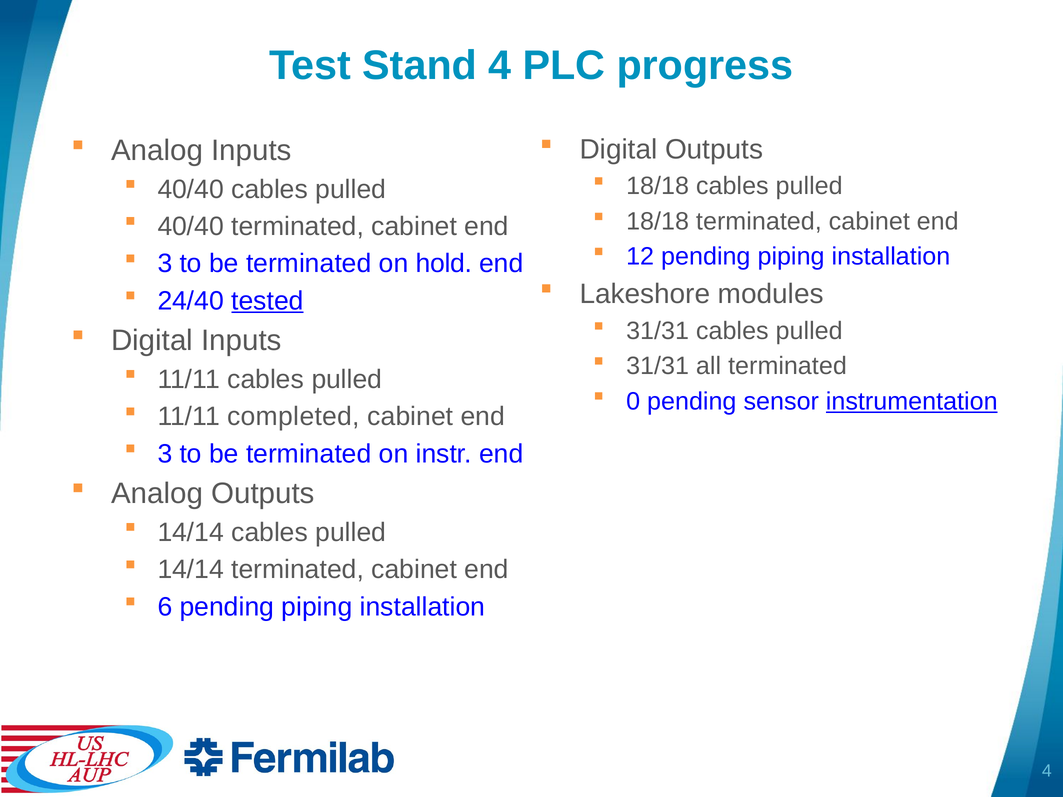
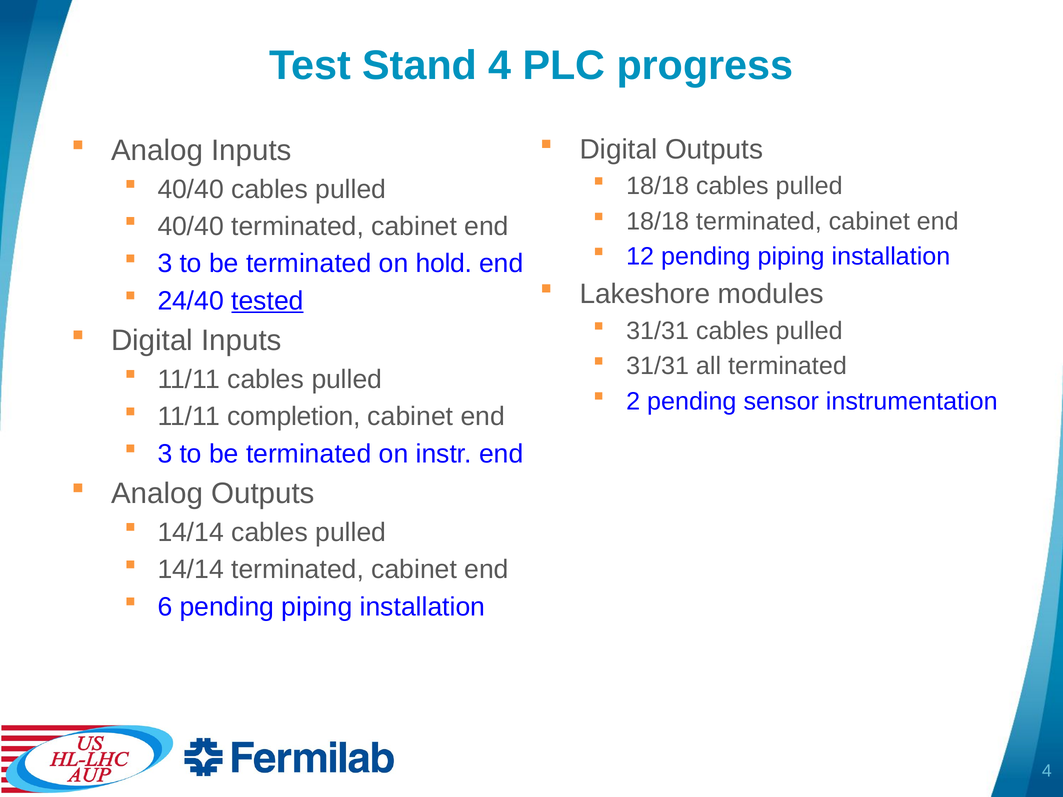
0: 0 -> 2 (633, 401)
instrumentation underline: present -> none (912, 401)
completed: completed -> completion (294, 417)
